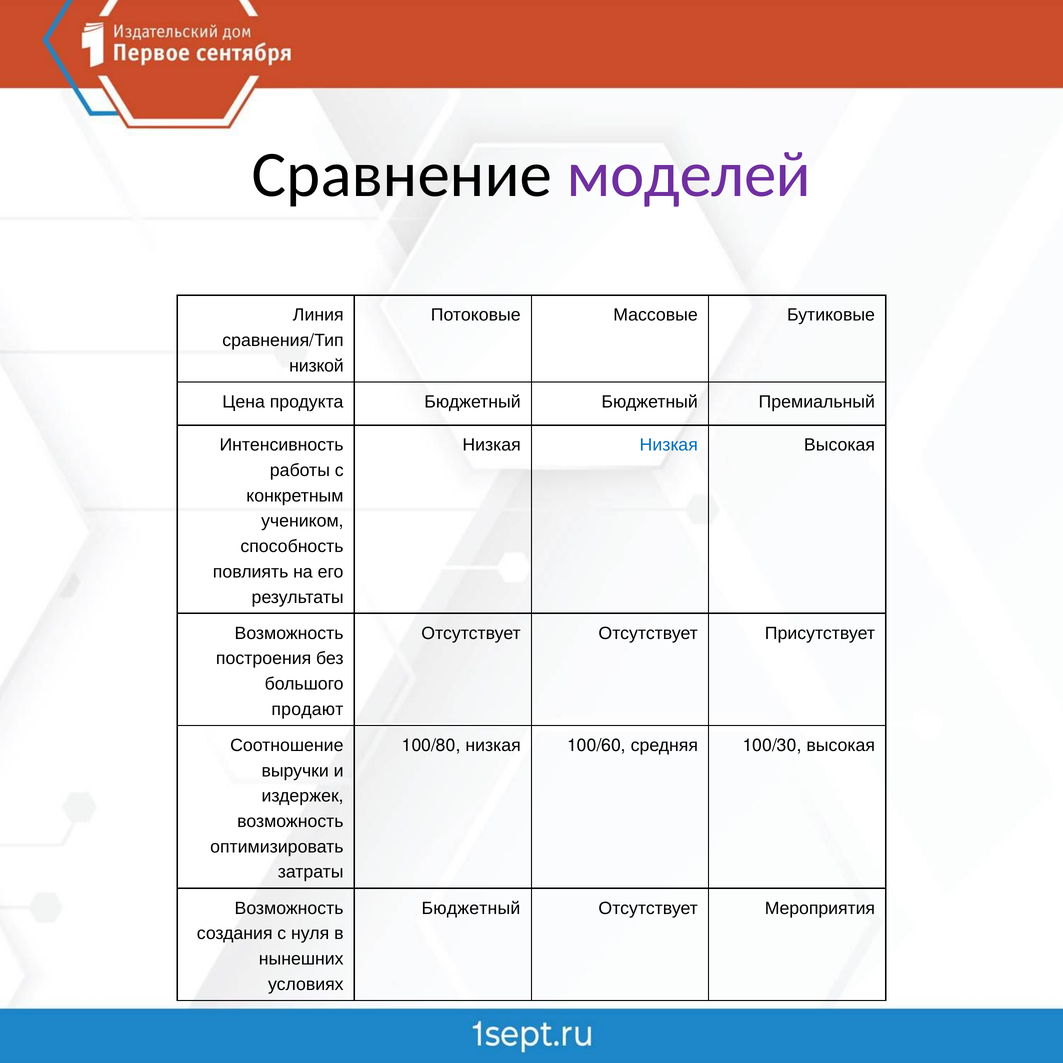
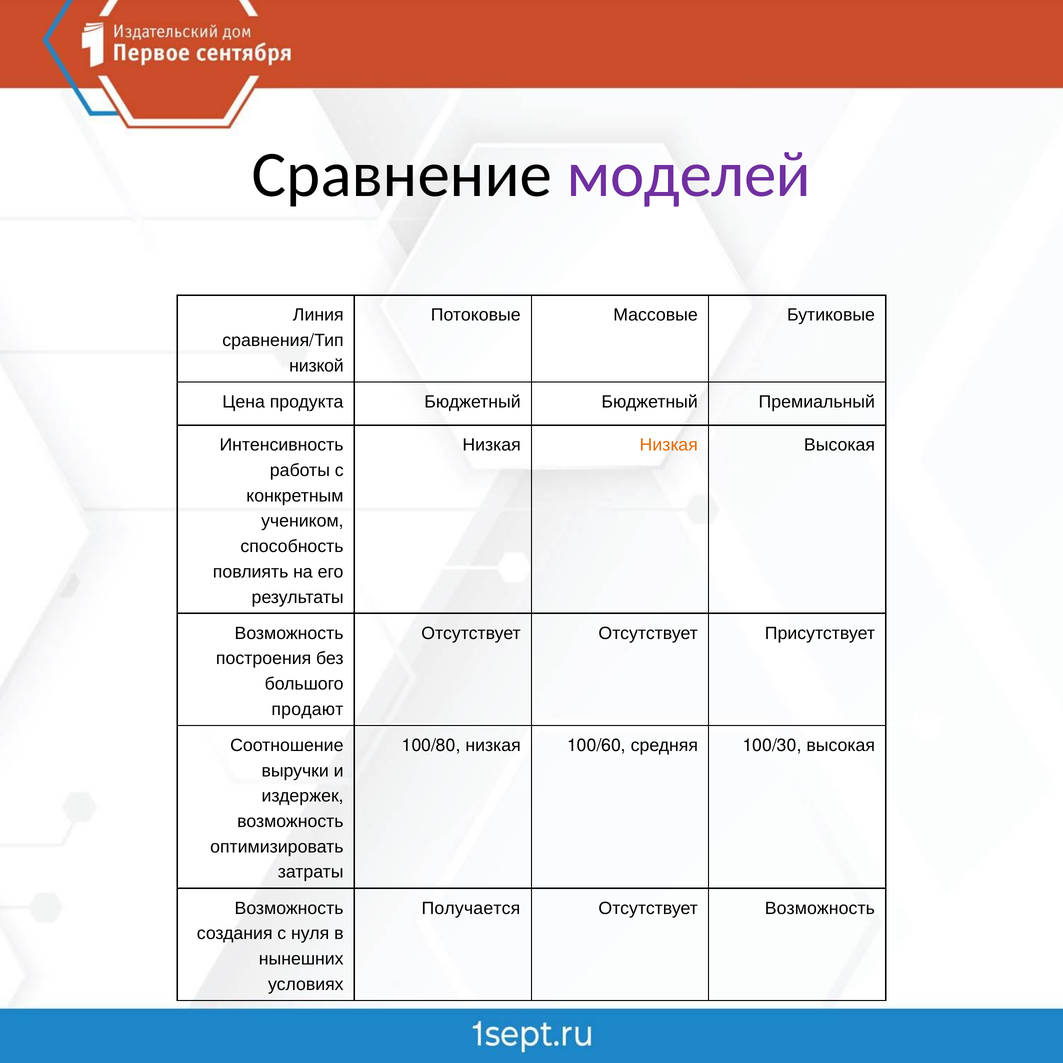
Низкая colour: blue -> orange (669, 445)
Бюджетный: Бюджетный -> Получается (471, 908)
Отсутствует Мероприятия: Мероприятия -> Возможность (820, 908)
